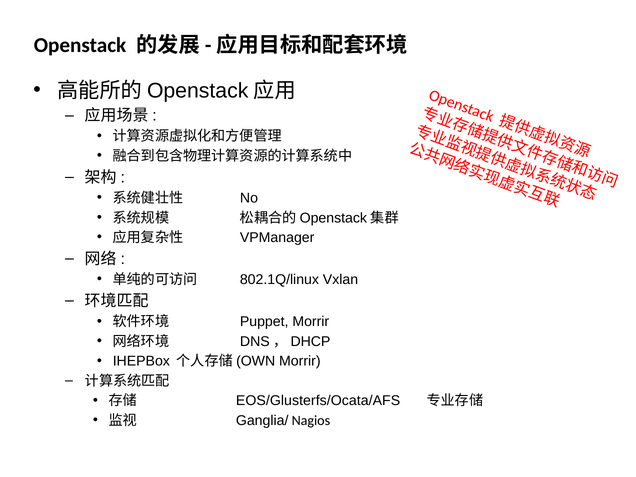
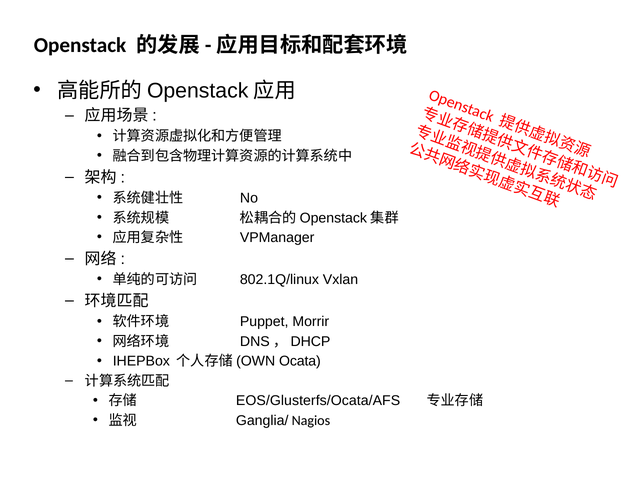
Morrir: Morrir -> Ocata (300, 361)
